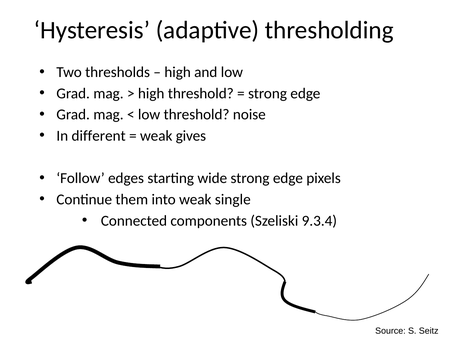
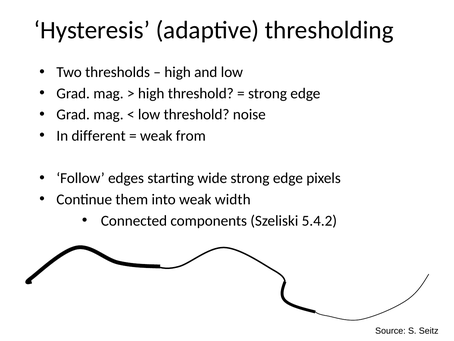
gives: gives -> from (191, 136)
single: single -> width (233, 199)
9.3.4: 9.3.4 -> 5.4.2 (319, 220)
